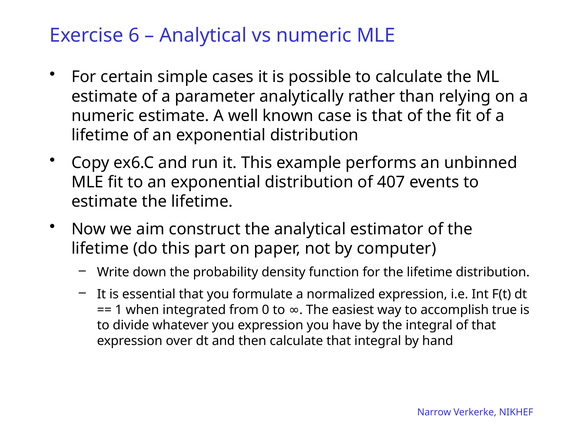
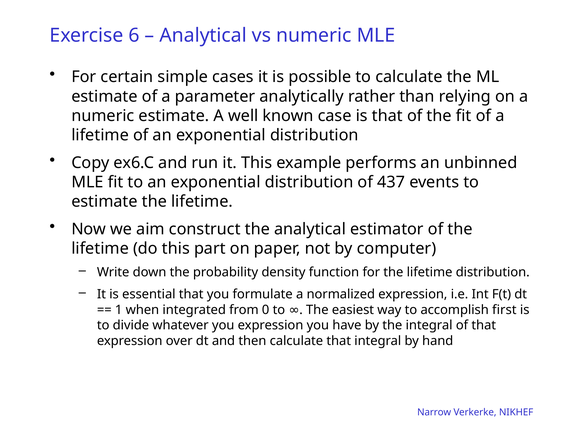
407: 407 -> 437 (391, 182)
true: true -> first (504, 310)
